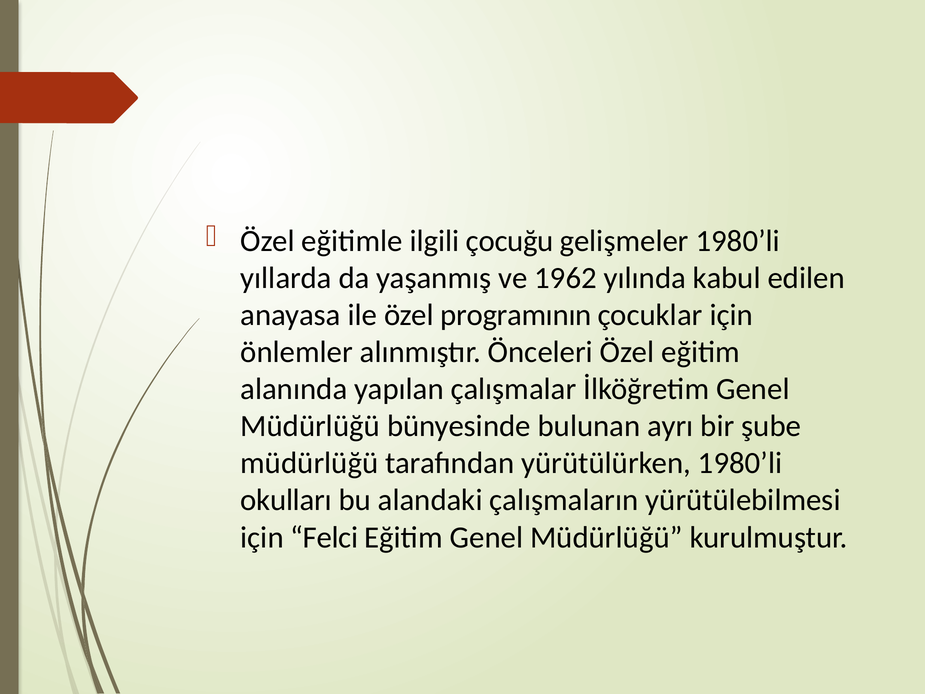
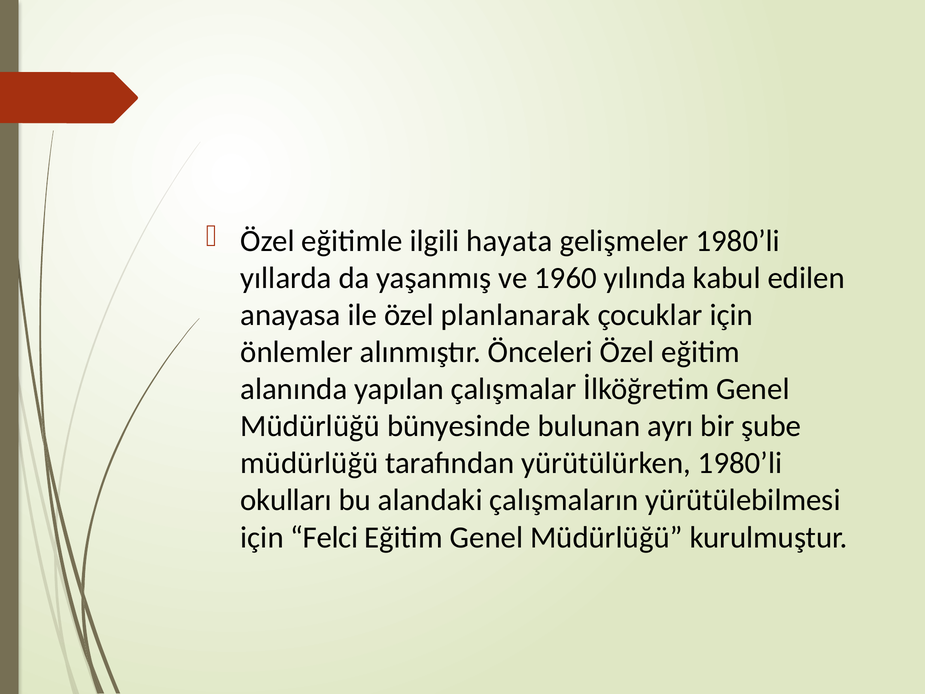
çocuğu: çocuğu -> hayata (509, 241)
1962: 1962 -> 1960 (566, 278)
programının: programının -> planlanarak (516, 315)
